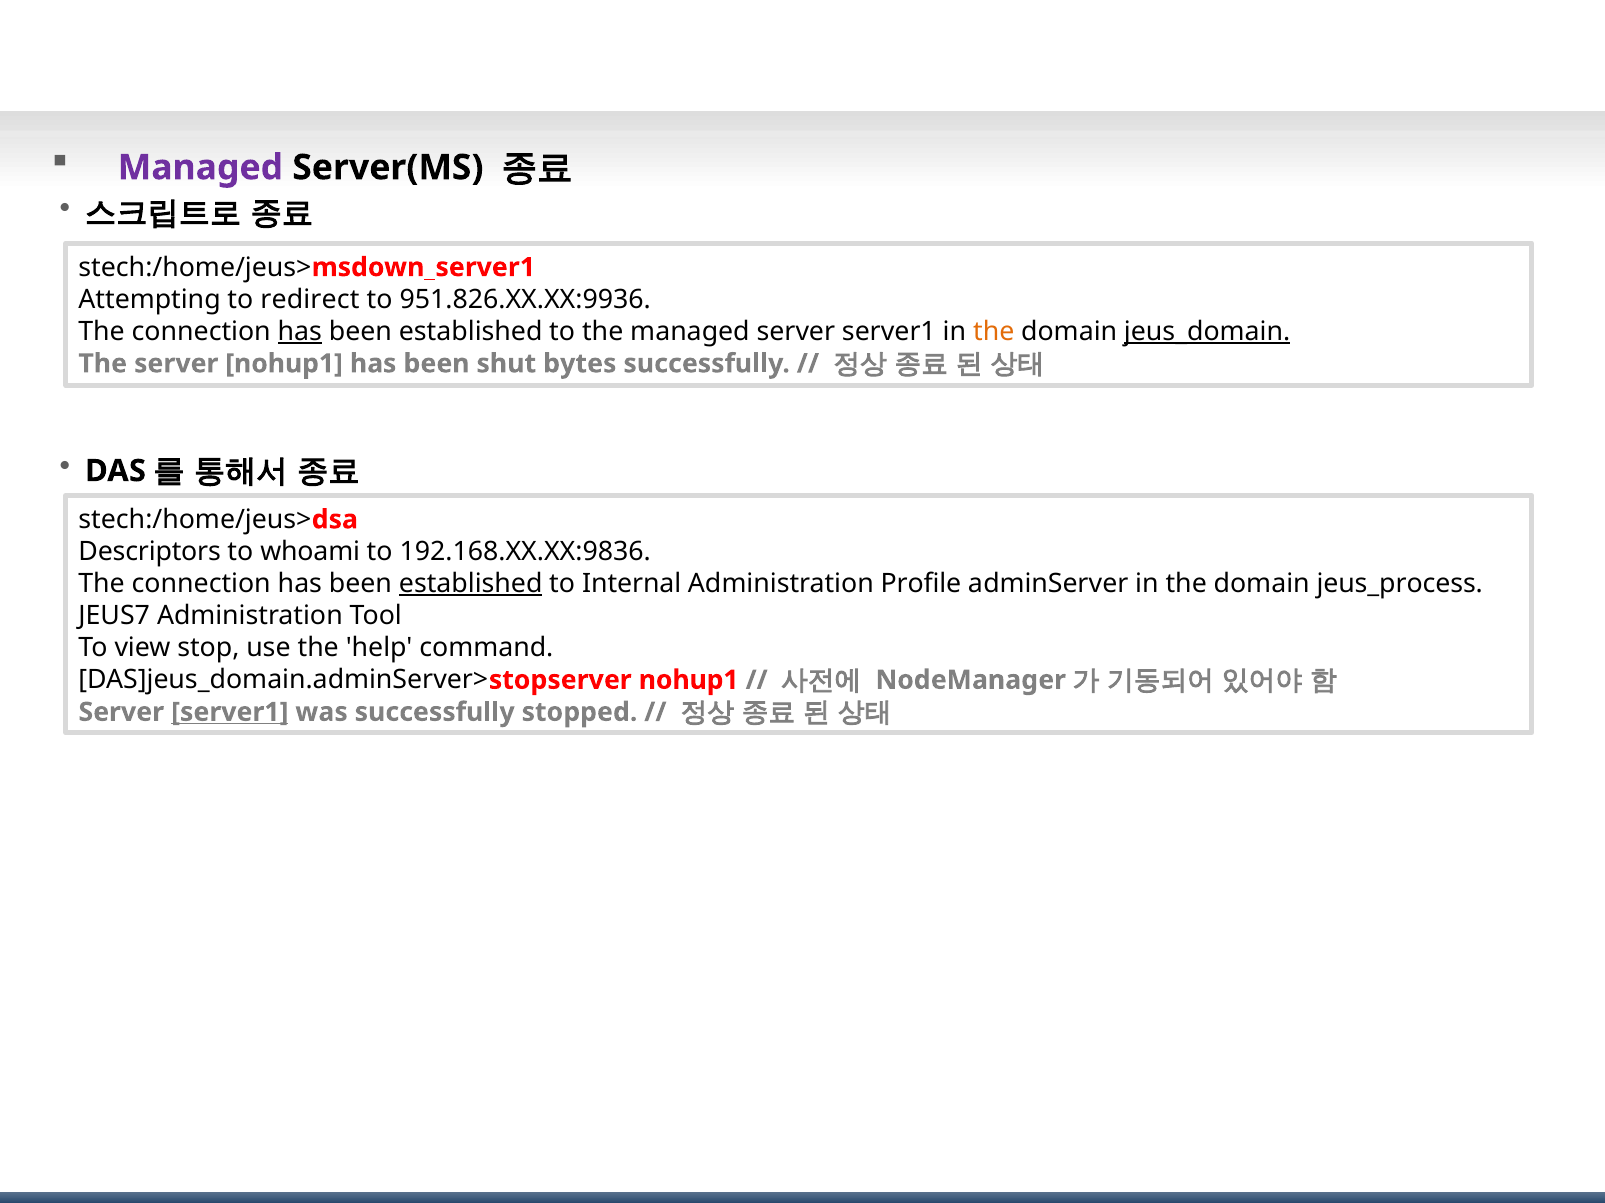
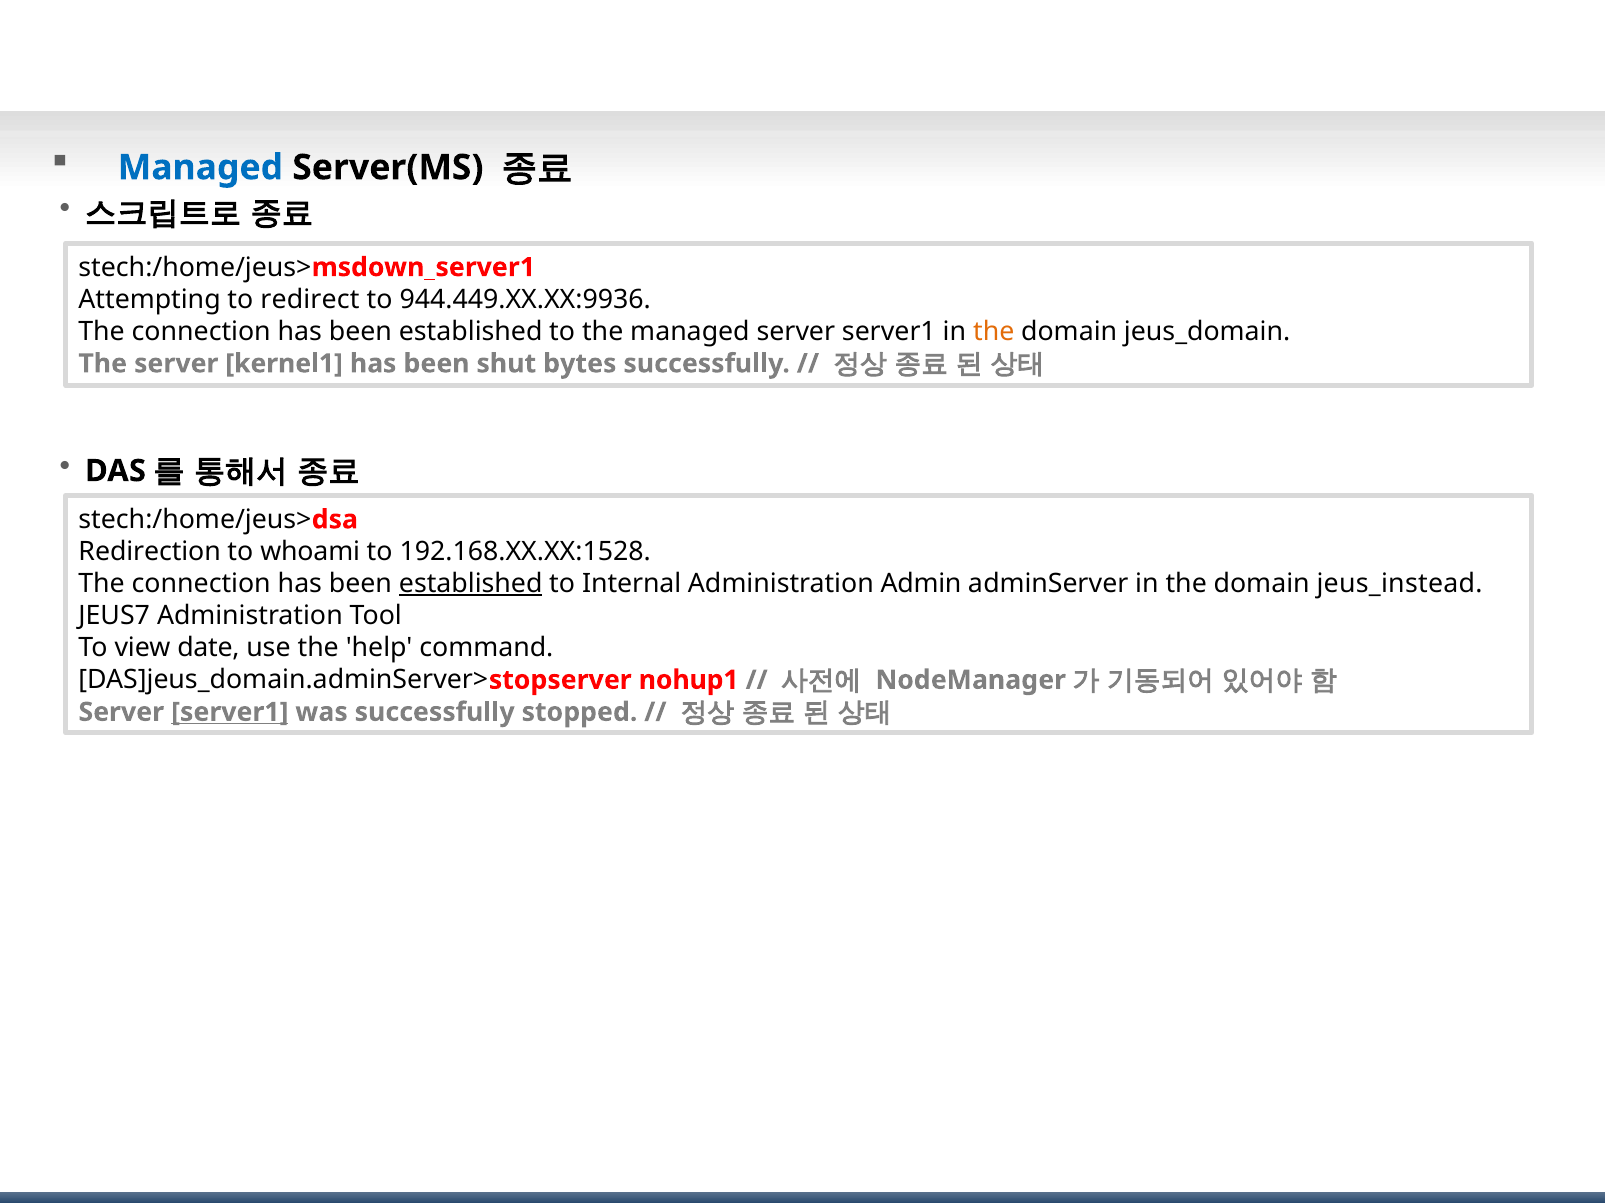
Managed colour: purple -> blue (200, 168)
951.826.XX.XX:9936: 951.826.XX.XX:9936 -> 944.449.XX.XX:9936 (525, 300)
has underline: present -> none (300, 332)
jeus_domain underline: present -> none (1207, 332)
server nohup1: nohup1 -> kernel1 (284, 364)
Descriptors: Descriptors -> Redirection (150, 552)
192.168.XX.XX:9836: 192.168.XX.XX:9836 -> 192.168.XX.XX:1528 (525, 552)
Profile: Profile -> Admin (921, 584)
jeus_process: jeus_process -> jeus_instead (1400, 584)
stop: stop -> date (208, 648)
